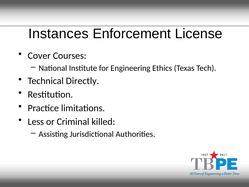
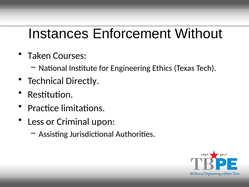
License: License -> Without (199, 34)
Cover: Cover -> Taken (39, 56)
killed: killed -> upon (103, 122)
